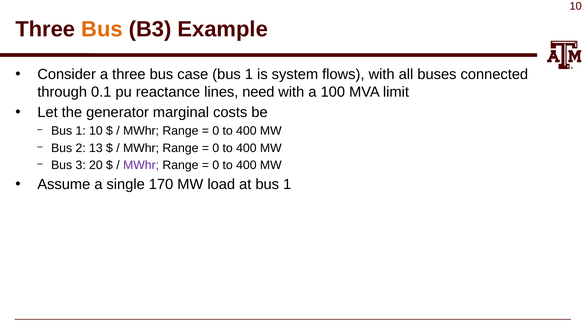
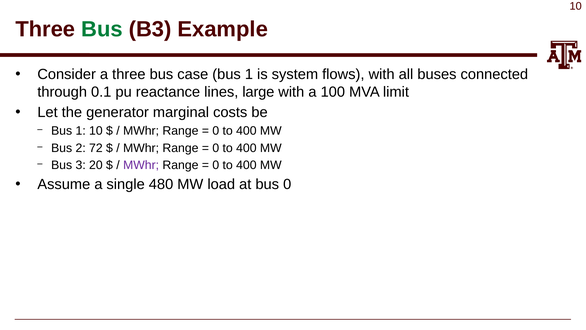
Bus colour: orange -> green (102, 29)
need: need -> large (258, 92)
13: 13 -> 72 (96, 148)
170: 170 -> 480 (161, 184)
at bus 1: 1 -> 0 (287, 184)
